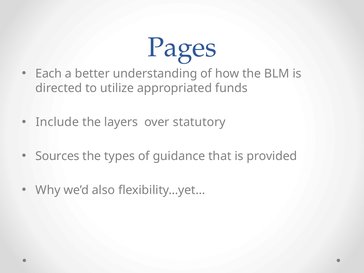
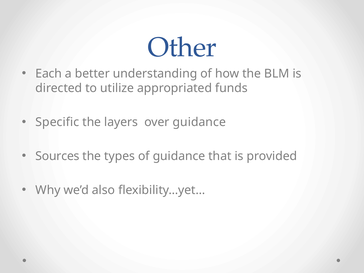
Pages: Pages -> Other (182, 47)
Include: Include -> Specific (57, 122)
over statutory: statutory -> guidance (199, 122)
